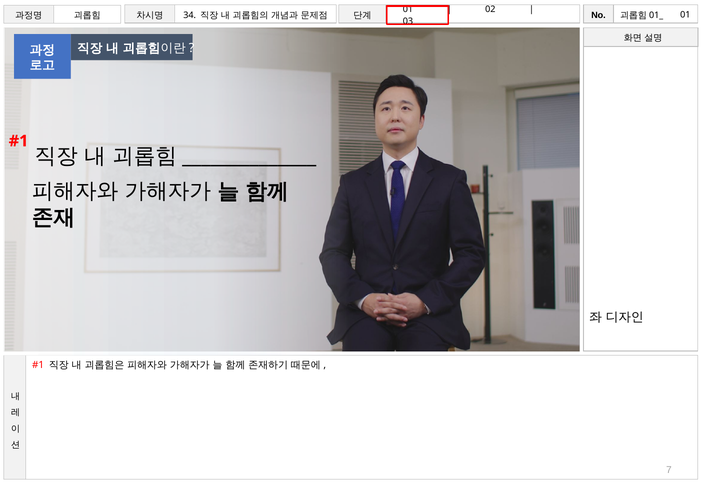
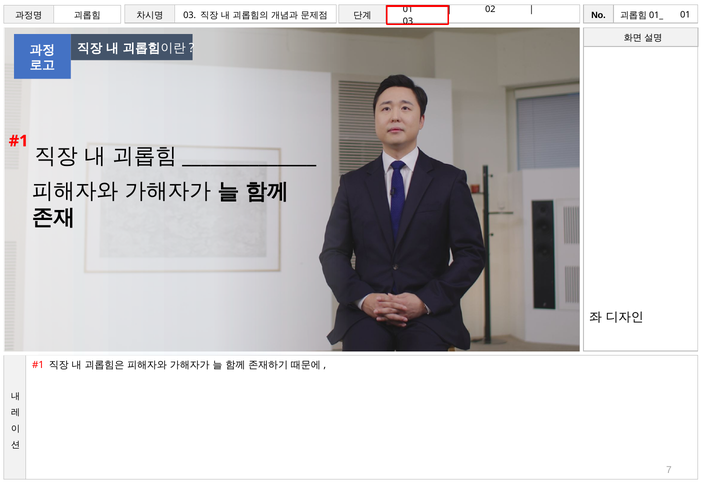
34: 34 -> 03 (190, 15)
